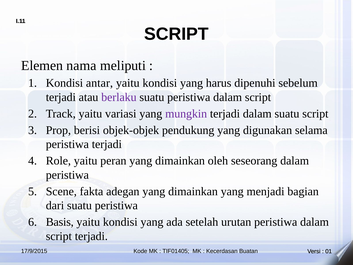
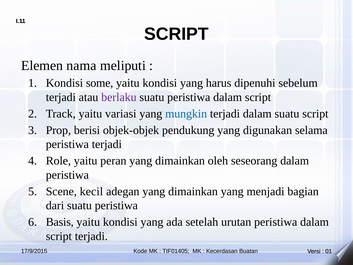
antar: antar -> some (100, 83)
mungkin colour: purple -> blue (186, 114)
fakta: fakta -> kecil (91, 191)
